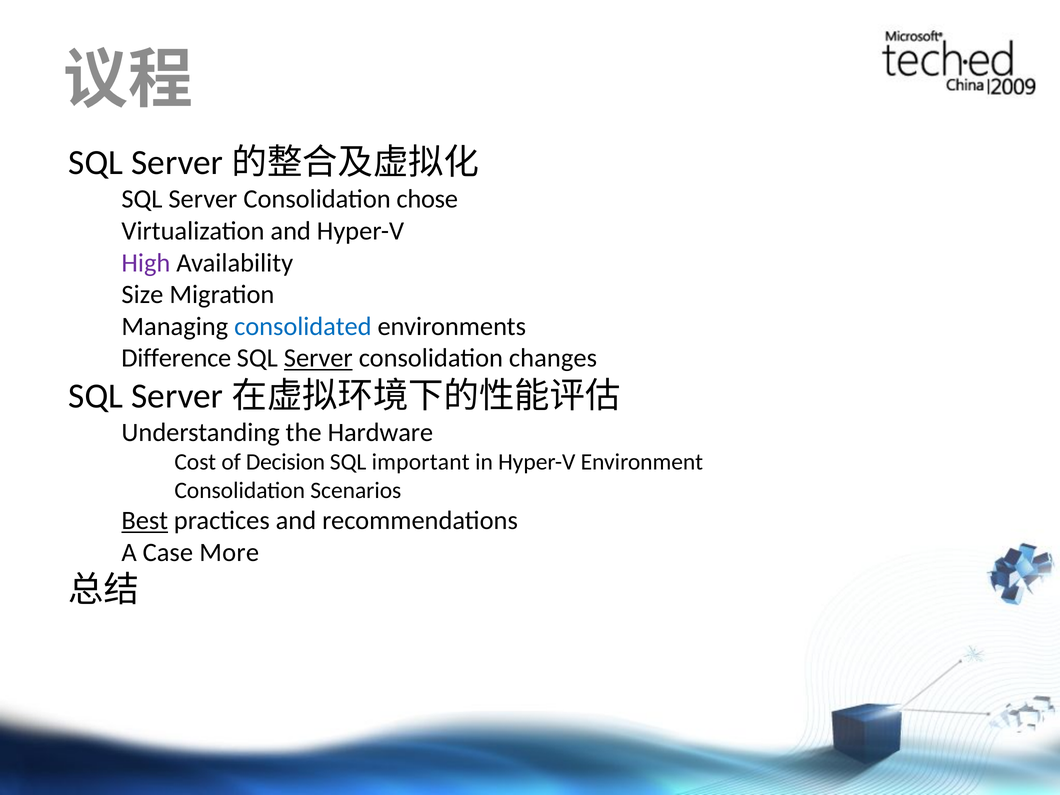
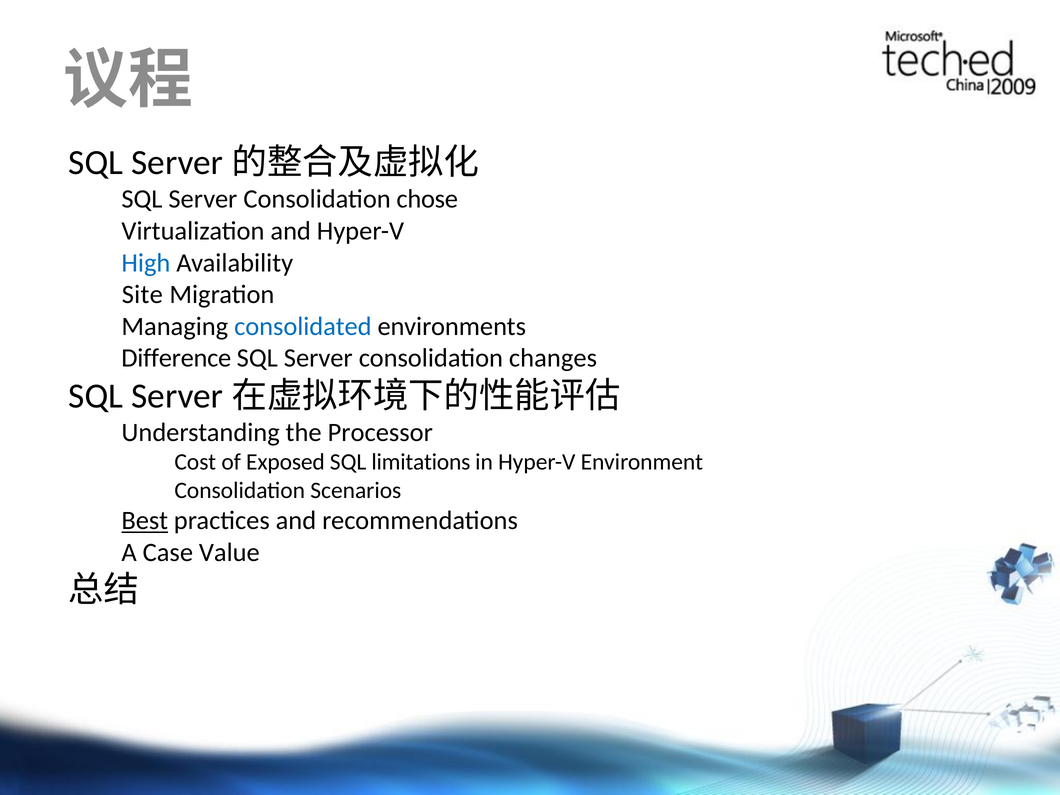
High colour: purple -> blue (146, 263)
Size: Size -> Site (142, 295)
Server underline: present -> none (318, 358)
Hardware: Hardware -> Processor (380, 432)
Decision: Decision -> Exposed (285, 462)
important: important -> limitations (421, 462)
More: More -> Value (229, 552)
